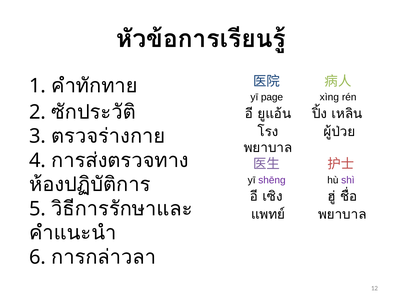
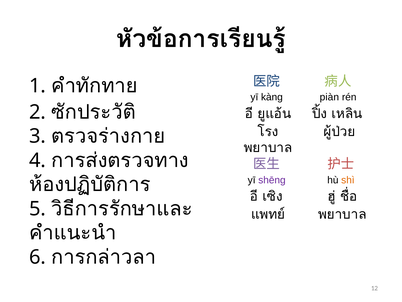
page: page -> kàng (272, 97)
xìng: xìng -> piàn (329, 97)
shì colour: purple -> orange (348, 180)
